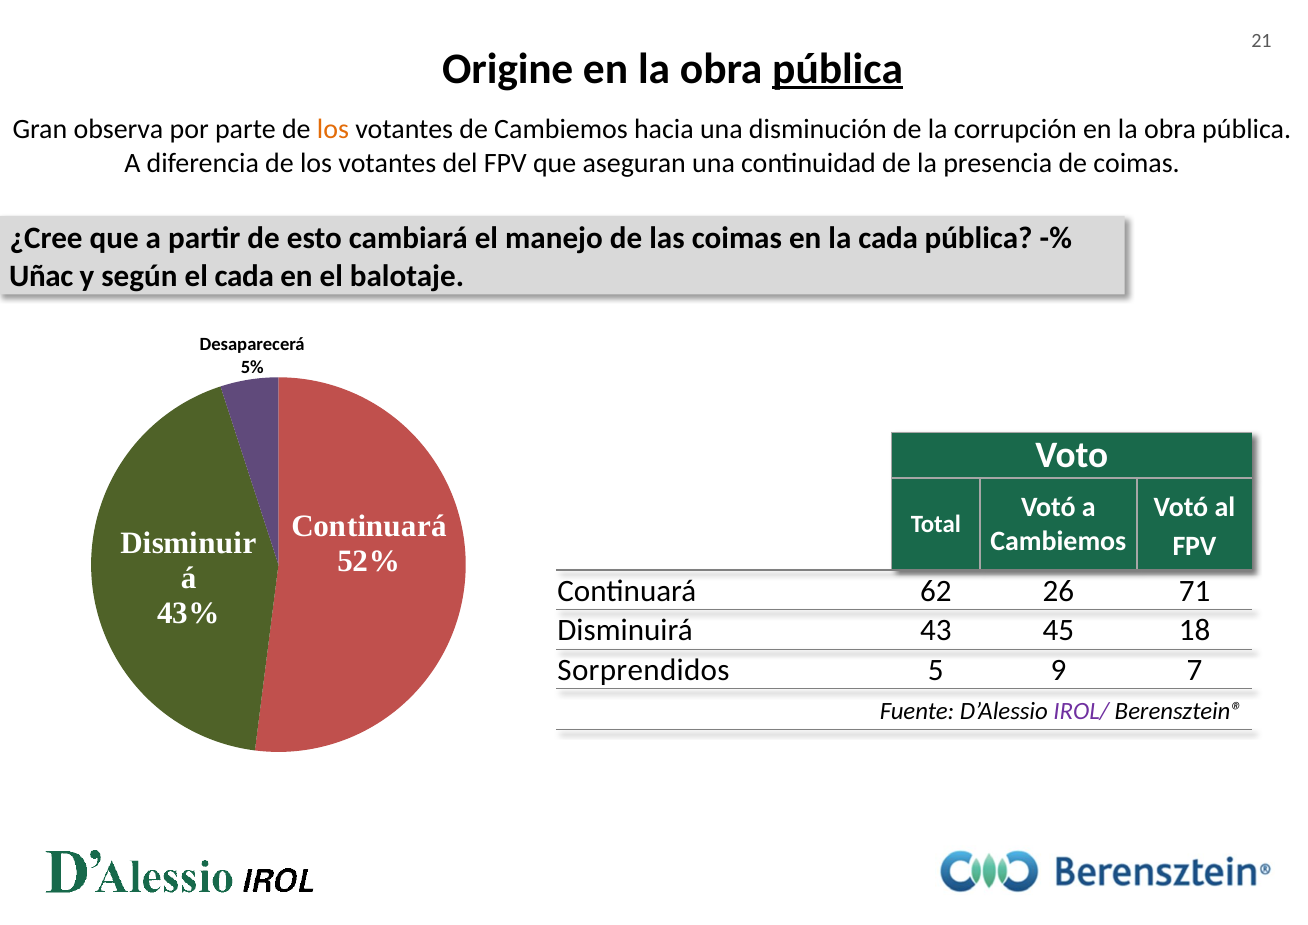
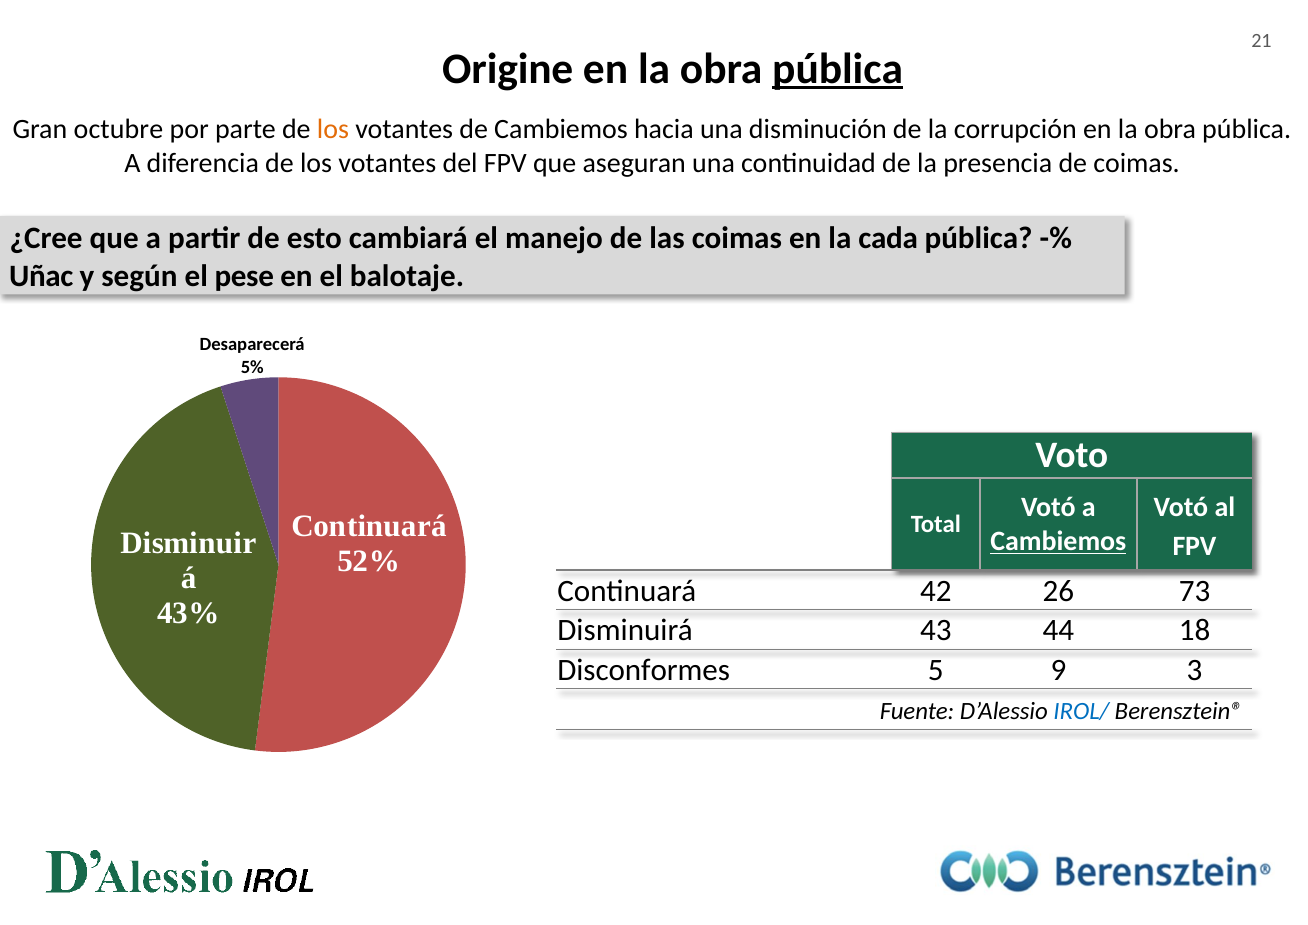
observa: observa -> octubre (118, 130)
el cada: cada -> pese (244, 276)
Cambiemos underline: none -> present (1058, 541)
62: 62 -> 42 (936, 591)
71: 71 -> 73 (1195, 591)
45: 45 -> 44 (1058, 630)
Sorprendidos: Sorprendidos -> Disconformes (644, 670)
7: 7 -> 3 (1195, 670)
IROL/ colour: purple -> blue (1081, 712)
